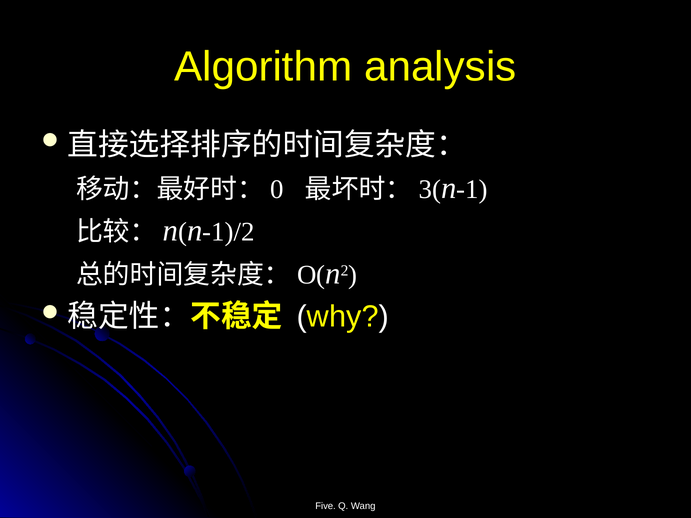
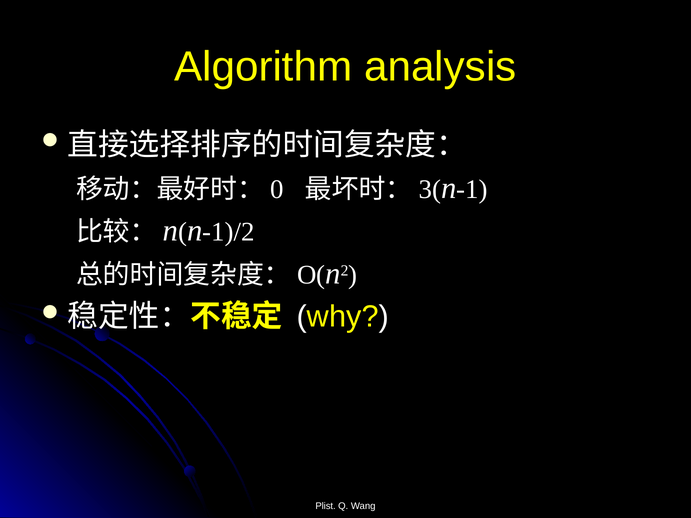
Five: Five -> Plist (326, 506)
